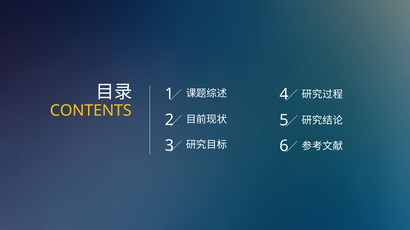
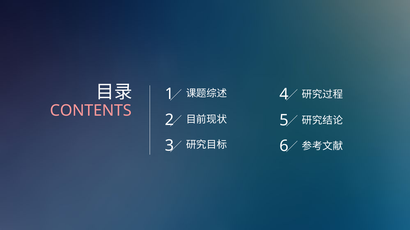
CONTENTS colour: yellow -> pink (91, 111)
